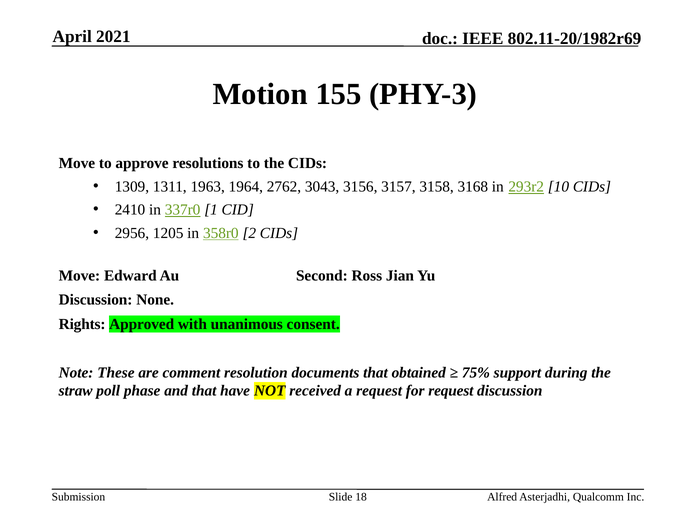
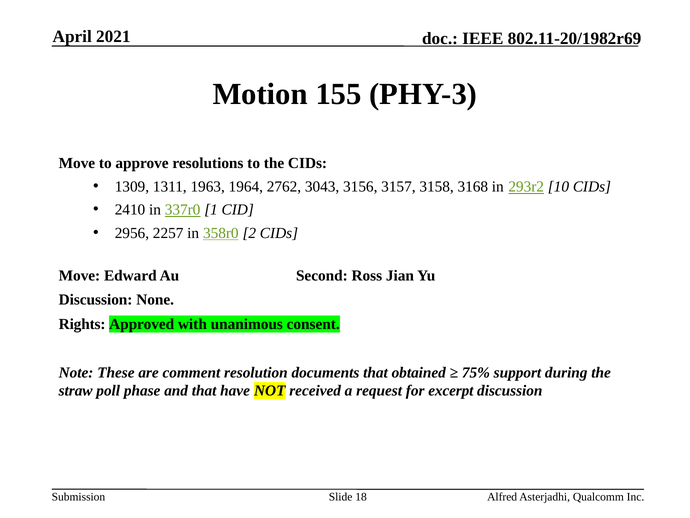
1205: 1205 -> 2257 (168, 233)
for request: request -> excerpt (451, 390)
